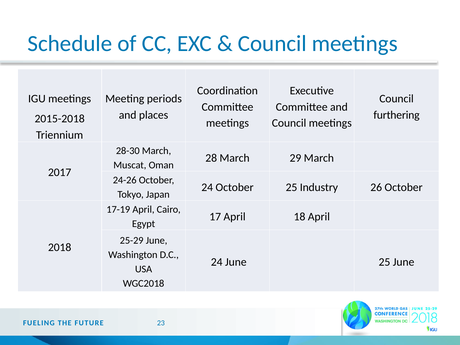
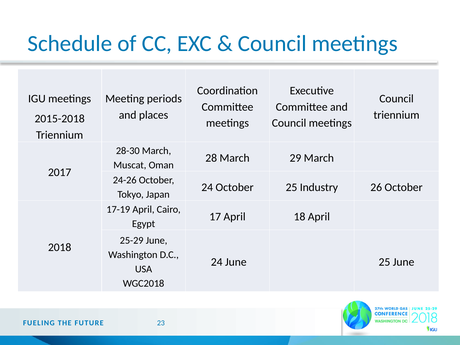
furthering: furthering -> triennium (397, 115)
